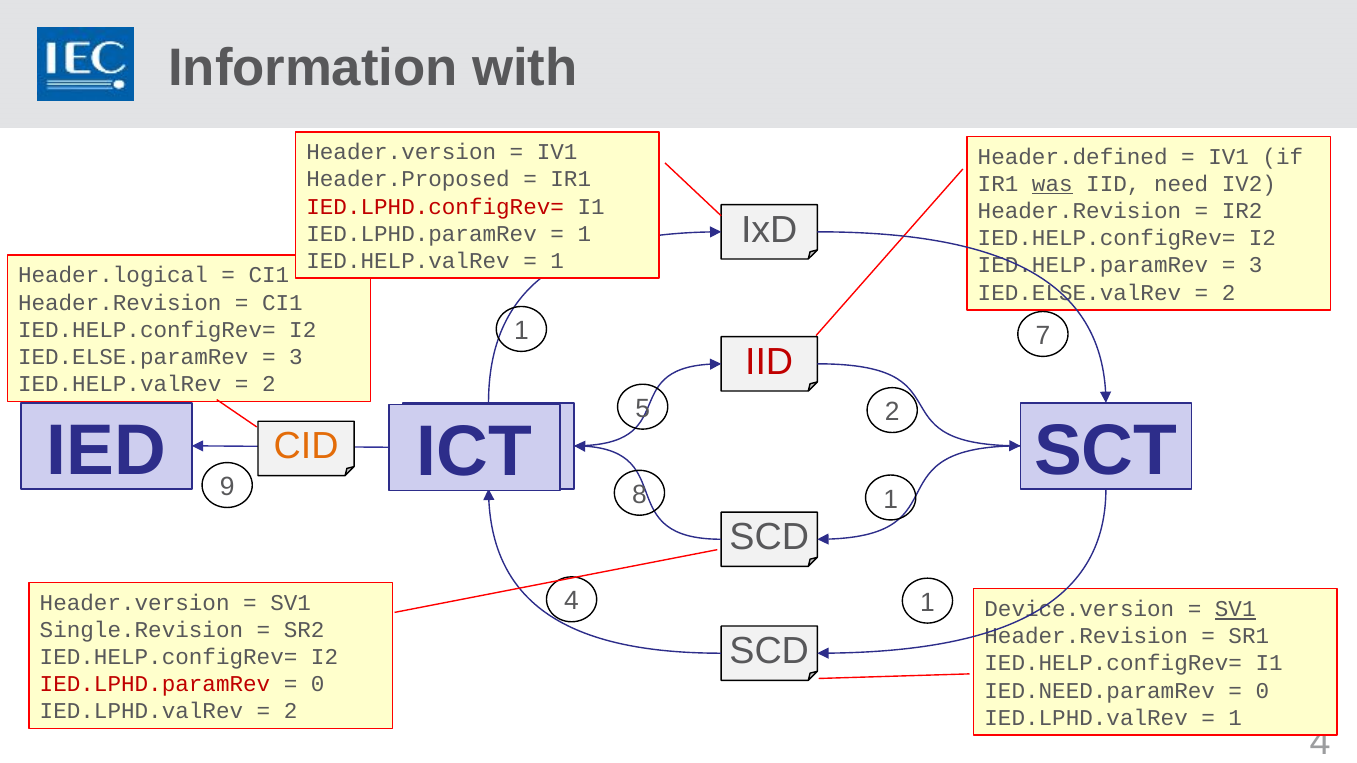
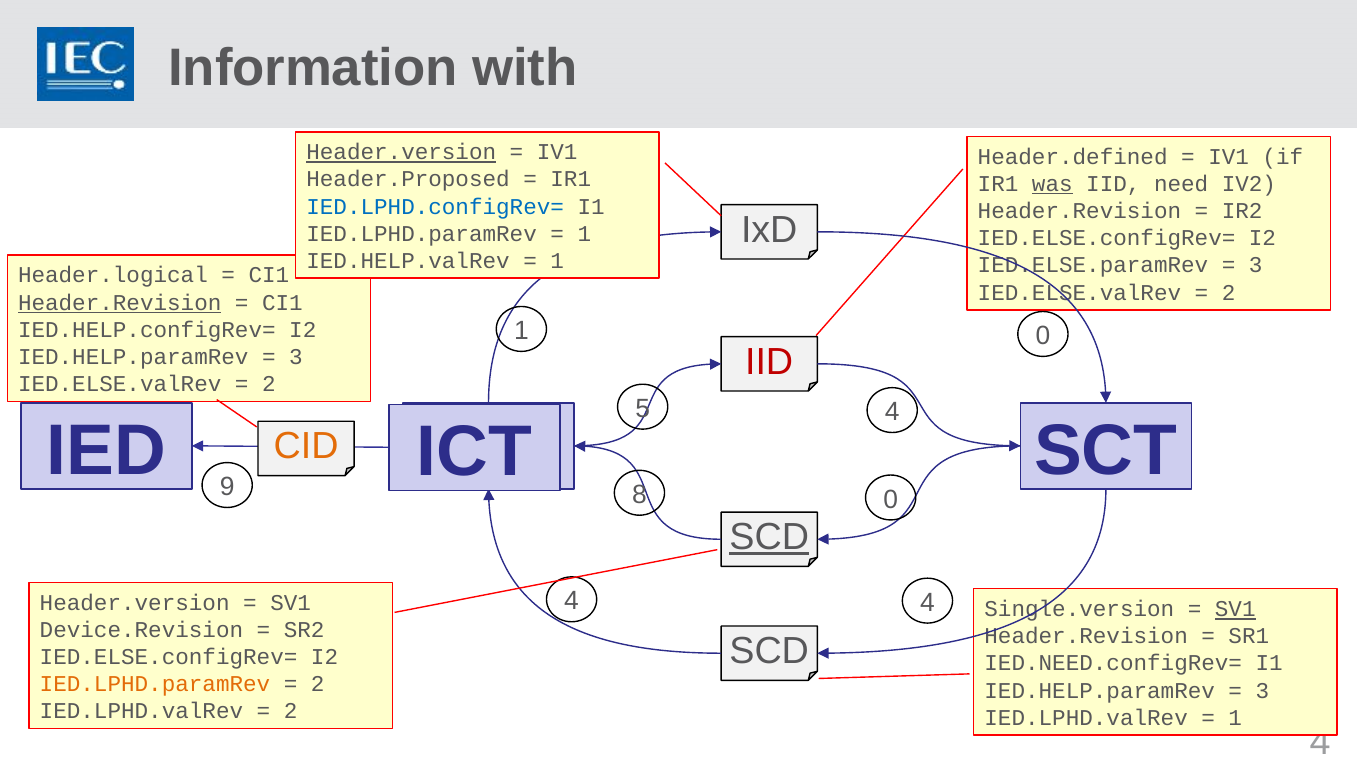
Header.version underline: none -> present (401, 152)
IED.LPHD.configRev= colour: red -> blue (435, 207)
IED.HELP.configRev=: IED.HELP.configRev= -> IED.ELSE.configRev= (1107, 238)
IED.HELP.paramRev: IED.HELP.paramRev -> IED.ELSE.paramRev (1093, 266)
Header.Revision underline: none -> present (120, 303)
1 7: 7 -> 0 (1043, 336)
IED.ELSE.paramRev: IED.ELSE.paramRev -> IED.HELP.paramRev (133, 357)
IED.HELP.valRev: IED.HELP.valRev -> IED.ELSE.valRev (120, 384)
5 2: 2 -> 4 (892, 412)
8 1: 1 -> 0 (891, 500)
SCD underline: none -> present (769, 538)
4 1: 1 -> 4 (927, 603)
Device.version: Device.version -> Single.version (1079, 609)
Single.Revision: Single.Revision -> Device.Revision (141, 630)
IED.HELP.configRev=: IED.HELP.configRev= -> IED.ELSE.configRev= (169, 657)
IED.HELP.configRev=: IED.HELP.configRev= -> IED.NEED.configRev= (1113, 664)
IED.LPHD.paramRev colour: red -> orange (155, 684)
0: 0 -> 2 (318, 684)
IED.NEED.paramRev: IED.NEED.paramRev -> IED.HELP.paramRev (1100, 691)
0: 0 -> 3 (1262, 691)
